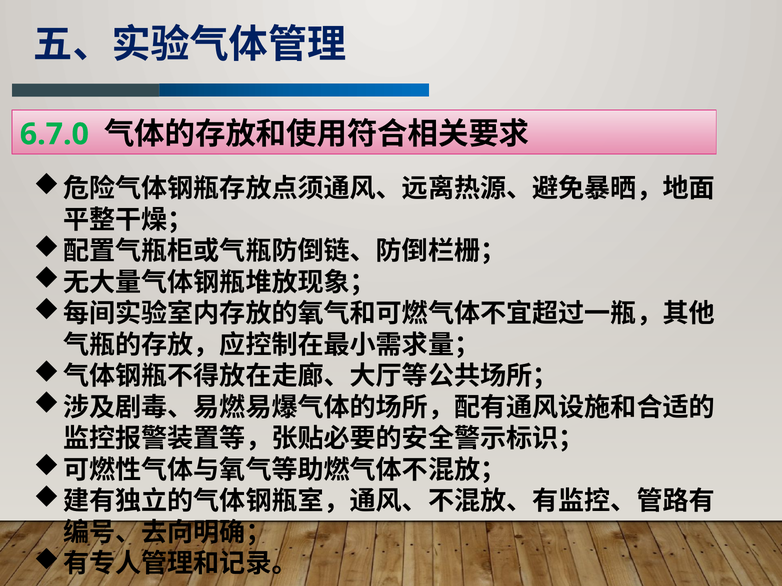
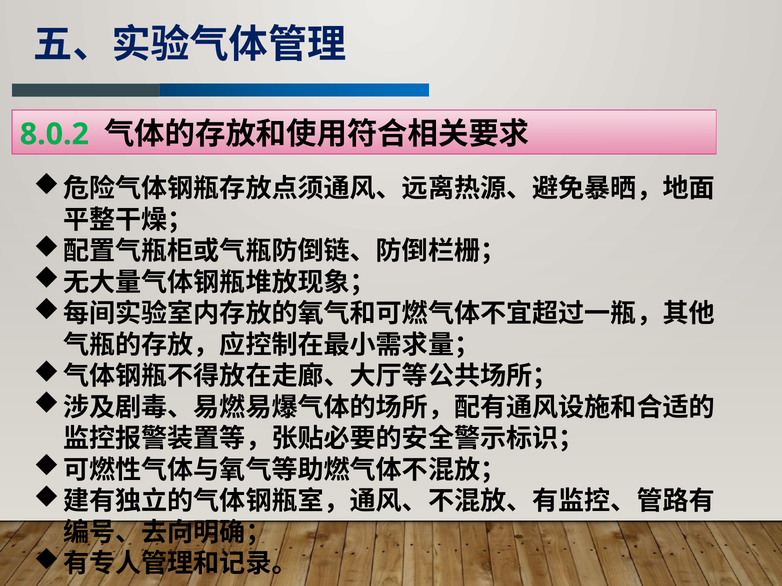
6.7.0: 6.7.0 -> 8.0.2 (54, 134)
